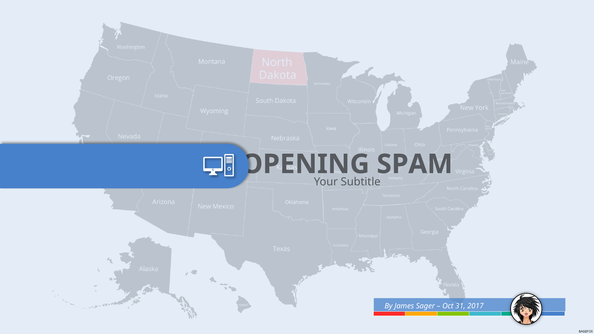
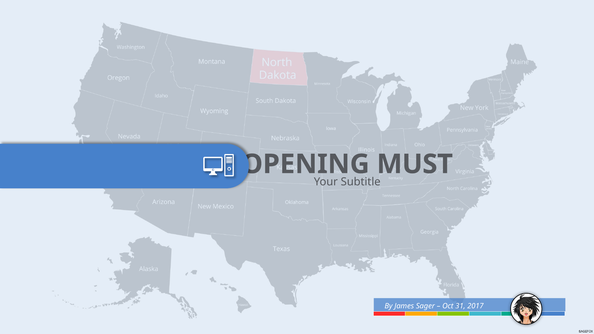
SPAM: SPAM -> MUST (415, 164)
